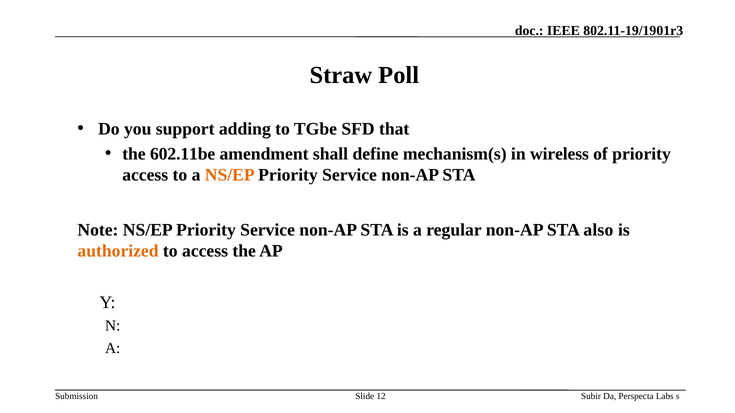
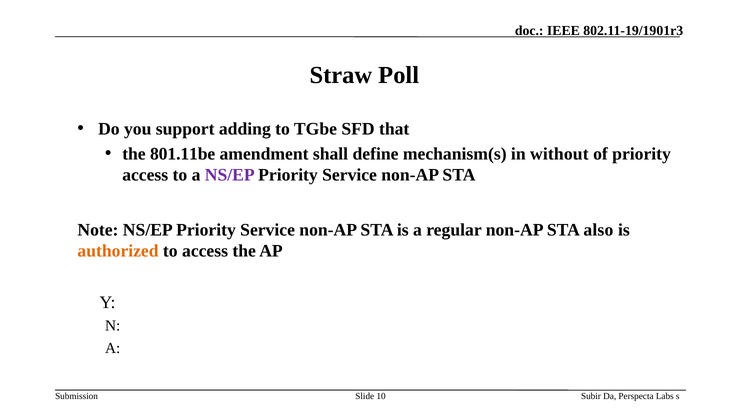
602.11be: 602.11be -> 801.11be (183, 154)
wireless: wireless -> without (559, 154)
NS/EP colour: orange -> purple (230, 175)
12: 12 -> 10 (381, 397)
